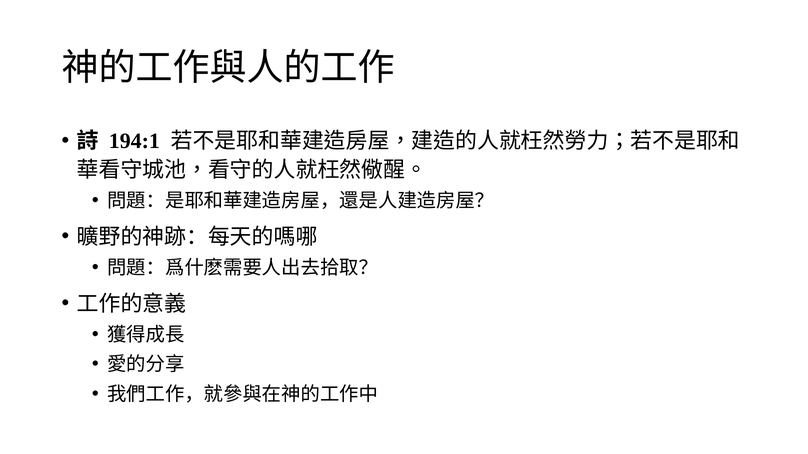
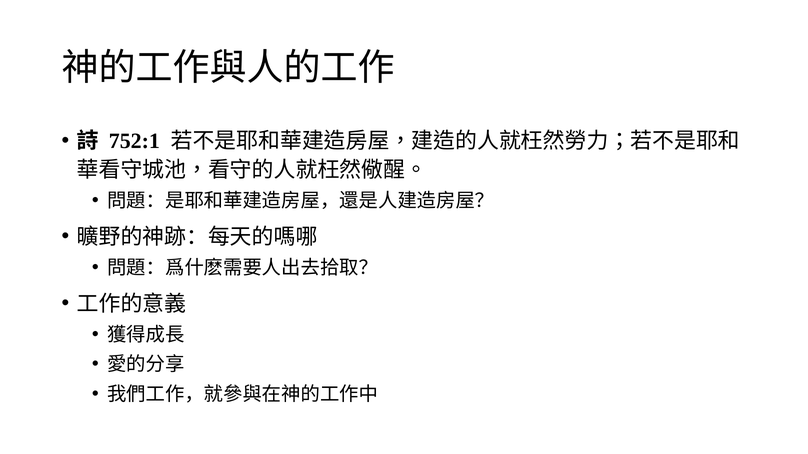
194:1: 194:1 -> 752:1 (134, 141)
